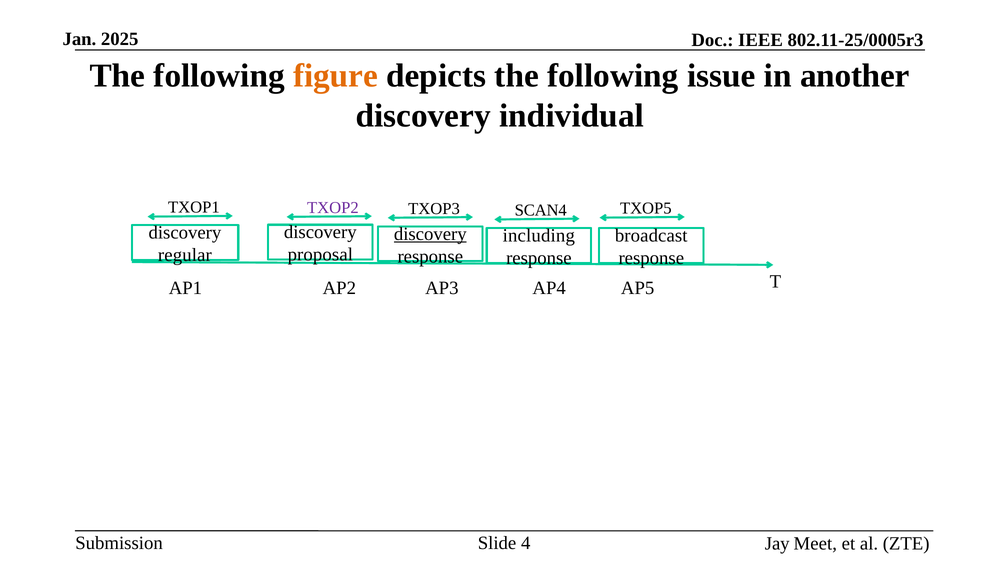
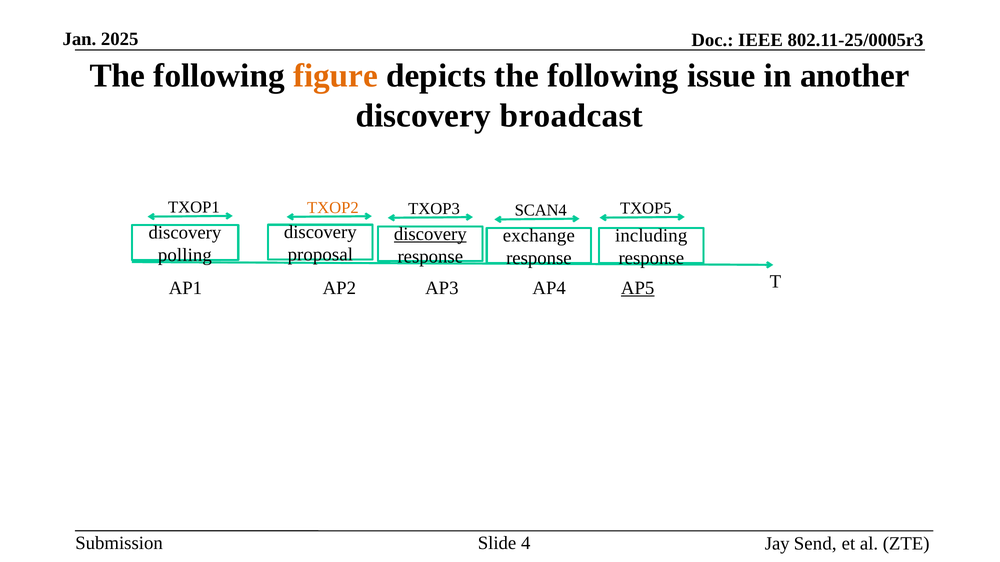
individual: individual -> broadcast (571, 116)
TXOP2 colour: purple -> orange (333, 208)
including: including -> exchange (539, 236)
broadcast: broadcast -> including (651, 236)
regular: regular -> polling (185, 255)
AP5 underline: none -> present (638, 288)
Meet: Meet -> Send (815, 544)
